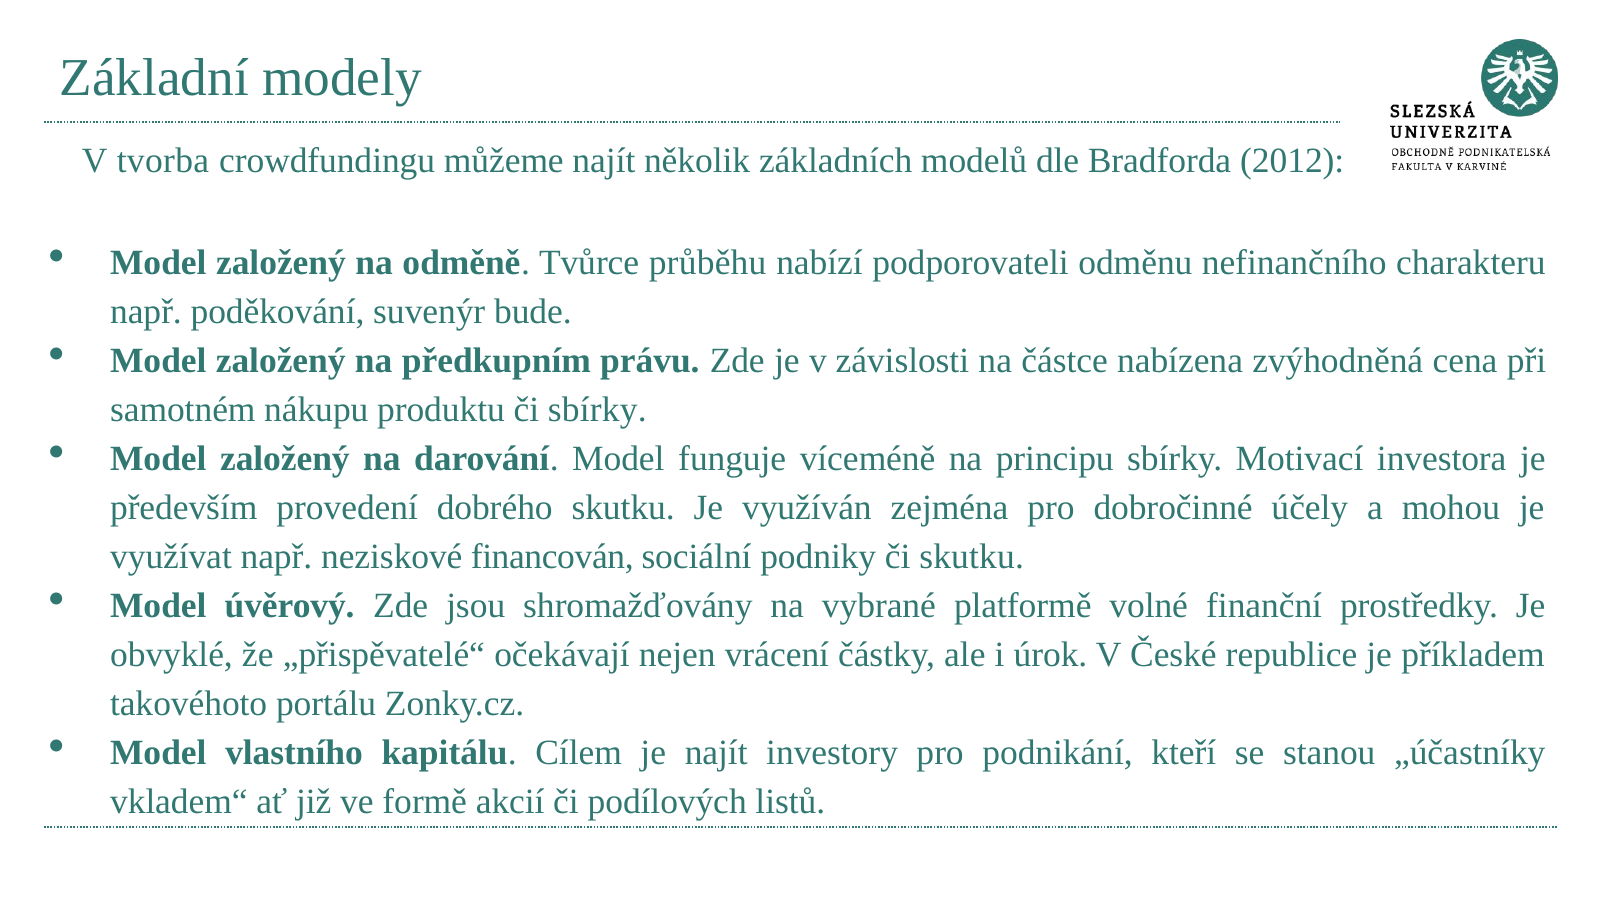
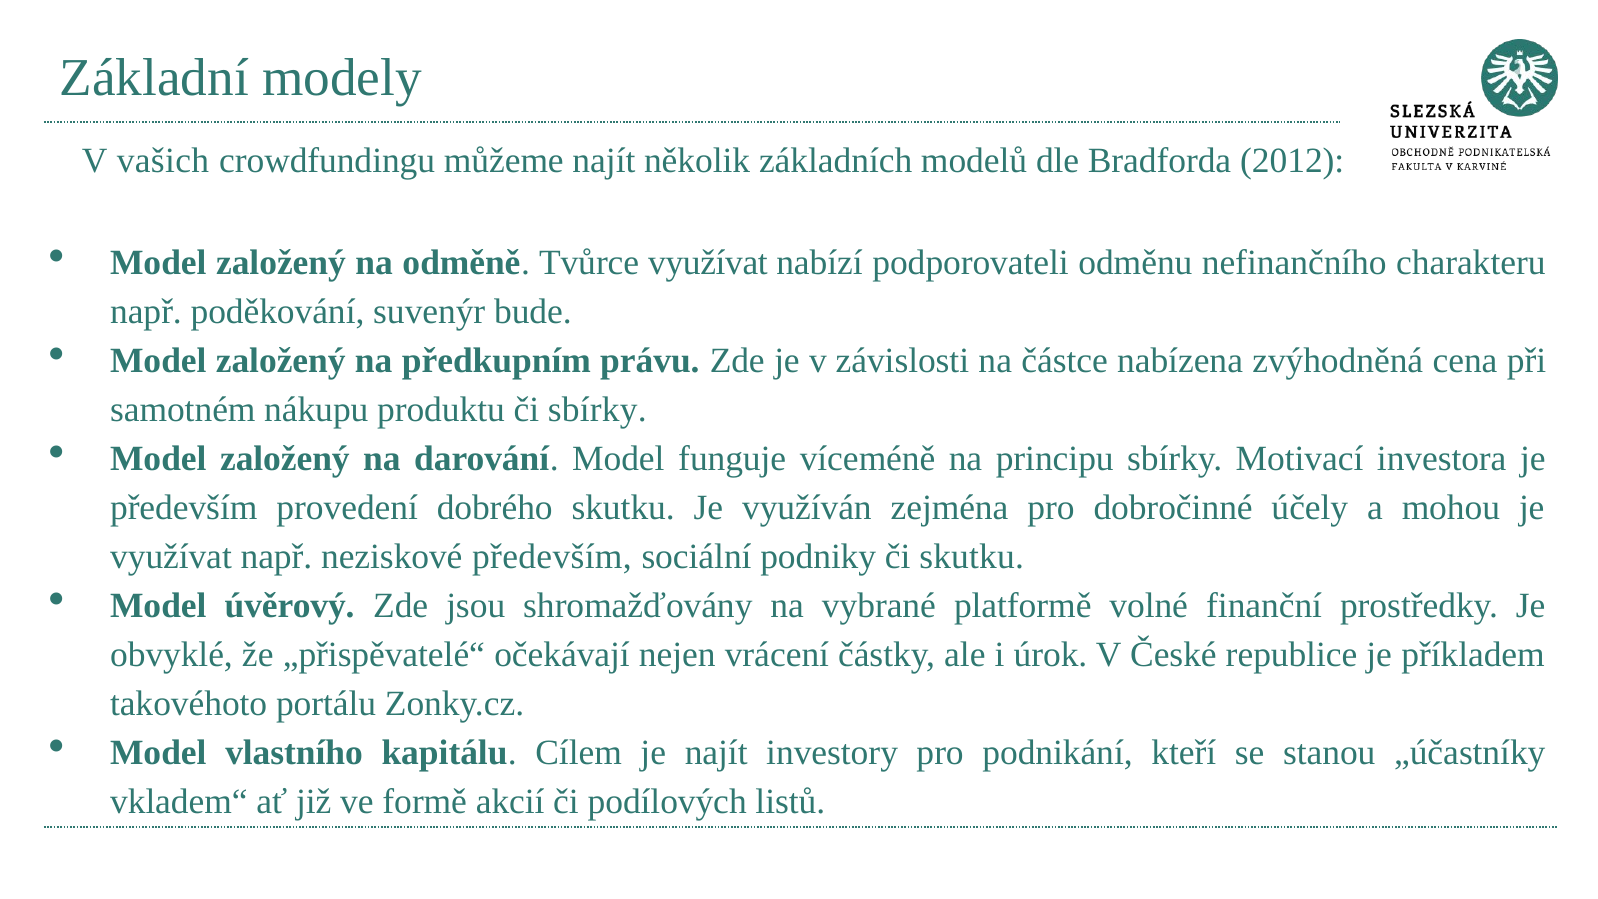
tvorba: tvorba -> vašich (163, 161)
Tvůrce průběhu: průběhu -> využívat (708, 263)
neziskové financován: financován -> především (552, 557)
